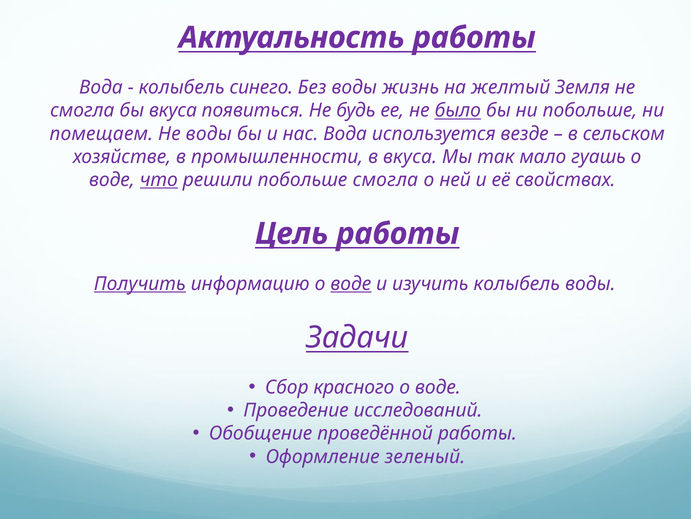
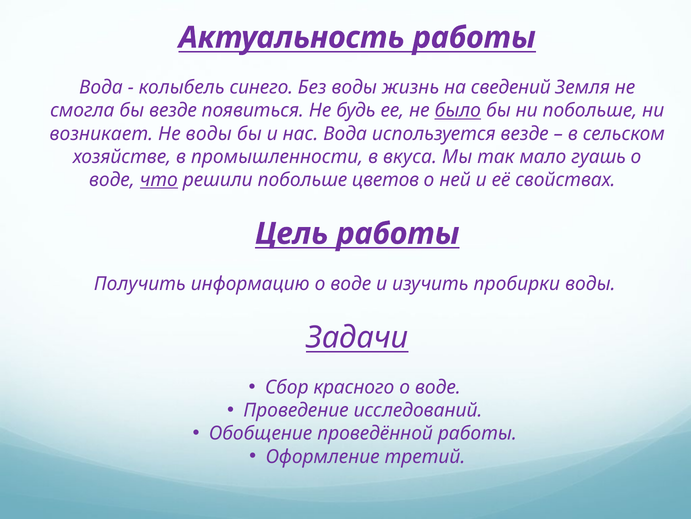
желтый: желтый -> сведений (511, 87)
бы вкуса: вкуса -> везде (173, 110)
помещаем: помещаем -> возникает (101, 133)
побольше смогла: смогла -> цветов (386, 180)
Получить underline: present -> none (140, 283)
воде underline: present -> none (351, 283)
изучить колыбель: колыбель -> пробирки (517, 283)
зеленый: зеленый -> третий (425, 456)
